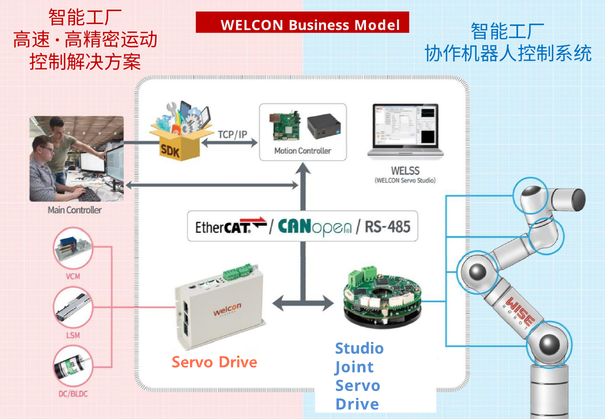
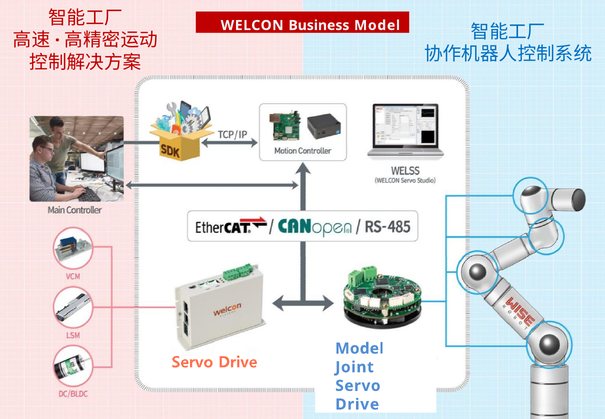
Studio: Studio -> Model (359, 348)
